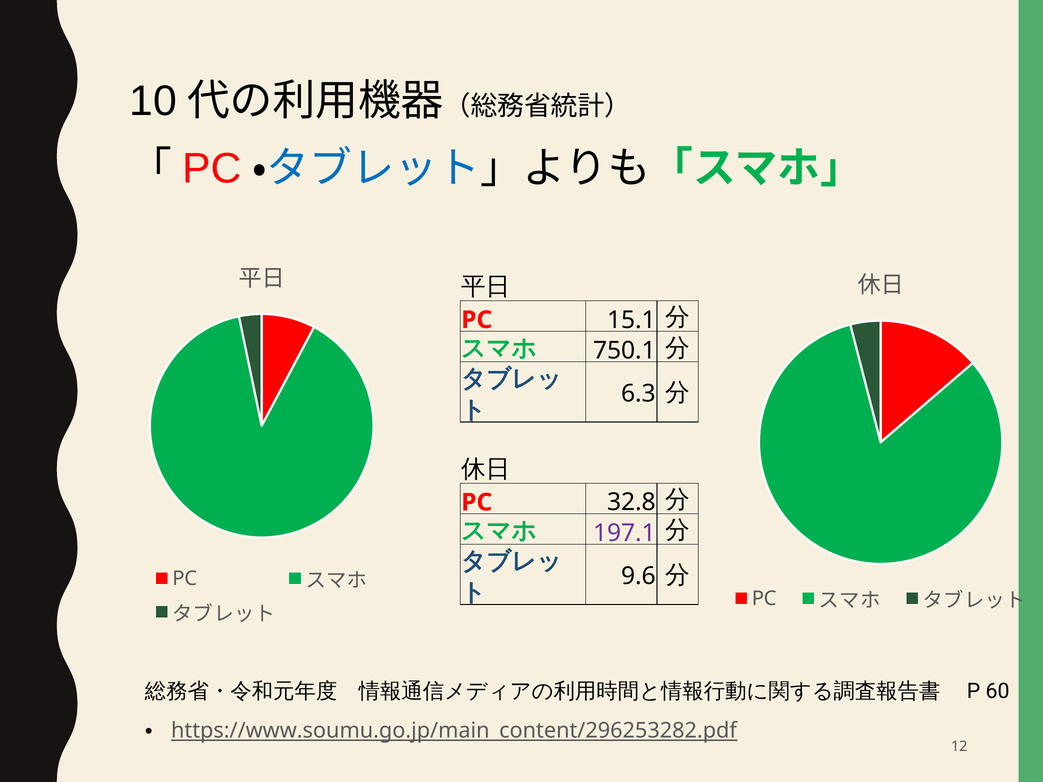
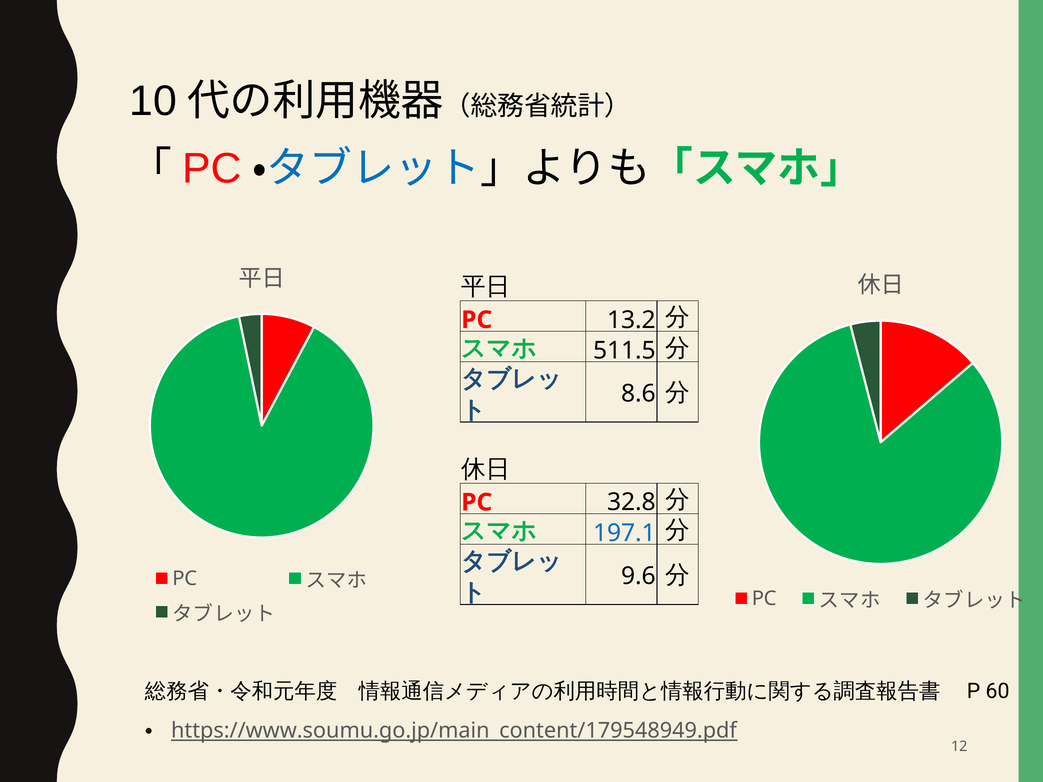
15.1: 15.1 -> 13.2 (632, 320)
750.1: 750.1 -> 511.5 (625, 351)
6.3: 6.3 -> 8.6 (639, 394)
197.1 colour: purple -> blue (625, 533)
https://www.soumu.go.jp/main_content/296253282.pdf: https://www.soumu.go.jp/main_content/296253282.pdf -> https://www.soumu.go.jp/main_content/179548949.pdf (454, 731)
